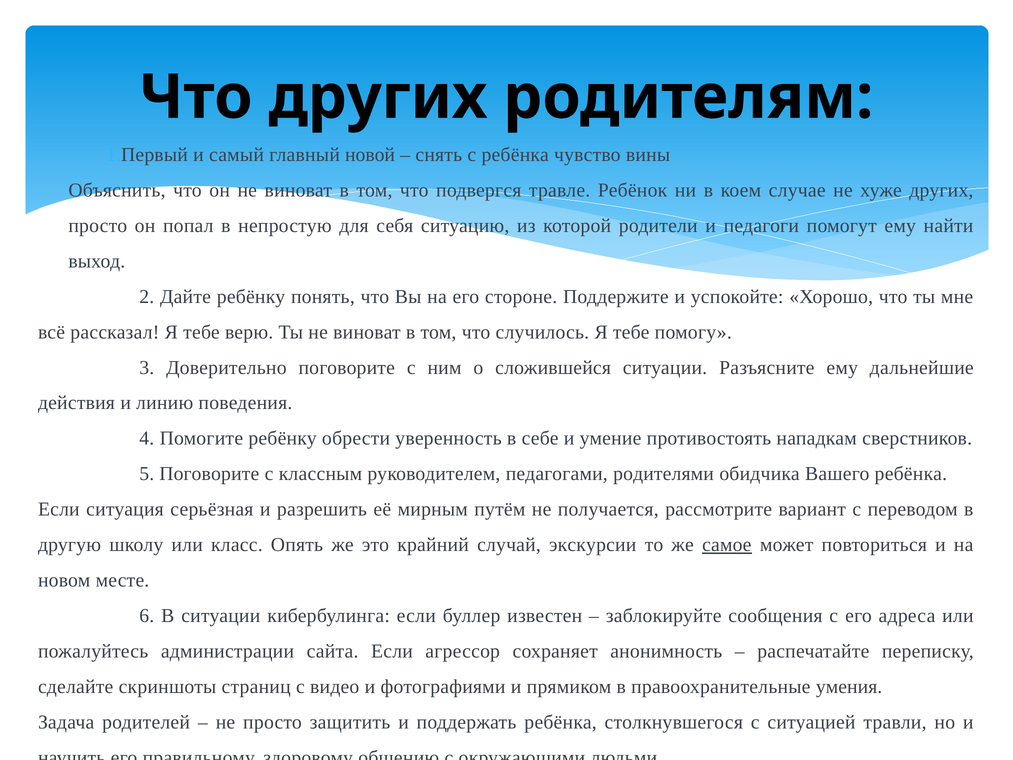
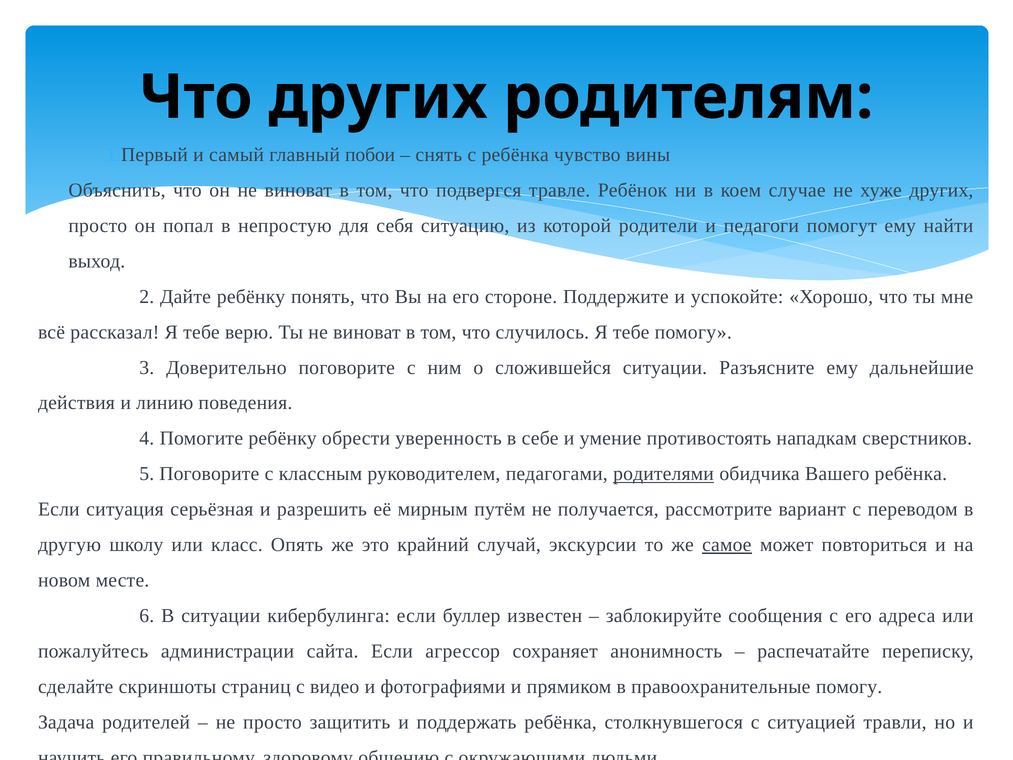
новой: новой -> побои (370, 155)
родителями underline: none -> present (664, 474)
правоохранительные умения: умения -> помогу (849, 686)
